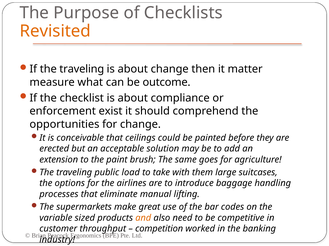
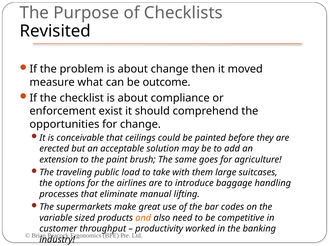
Revisited colour: orange -> black (55, 31)
If the traveling: traveling -> problem (82, 69)
matter: matter -> moved (245, 69)
competition: competition -> productivity (159, 229)
